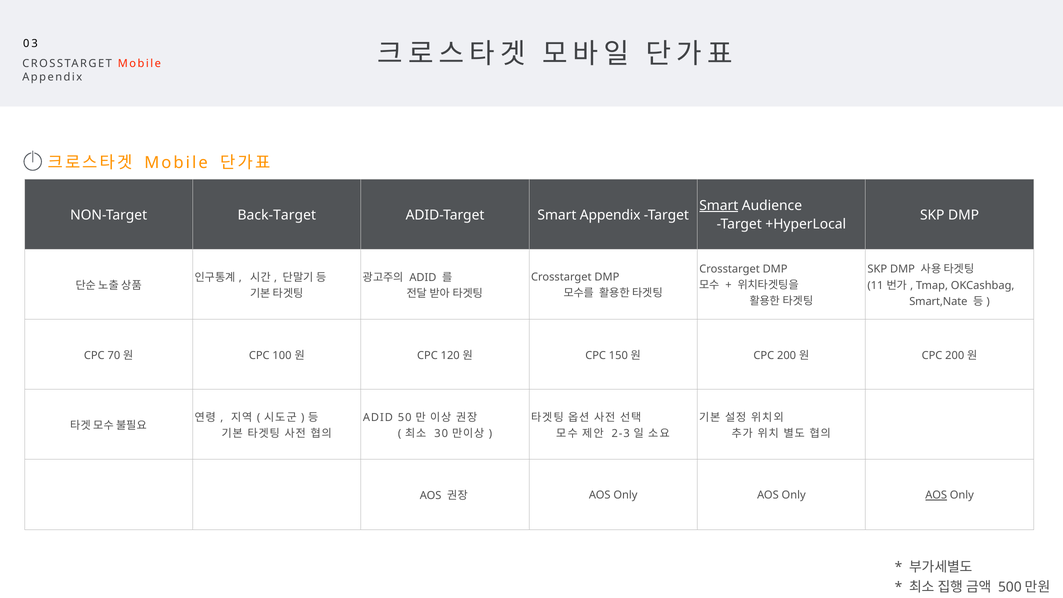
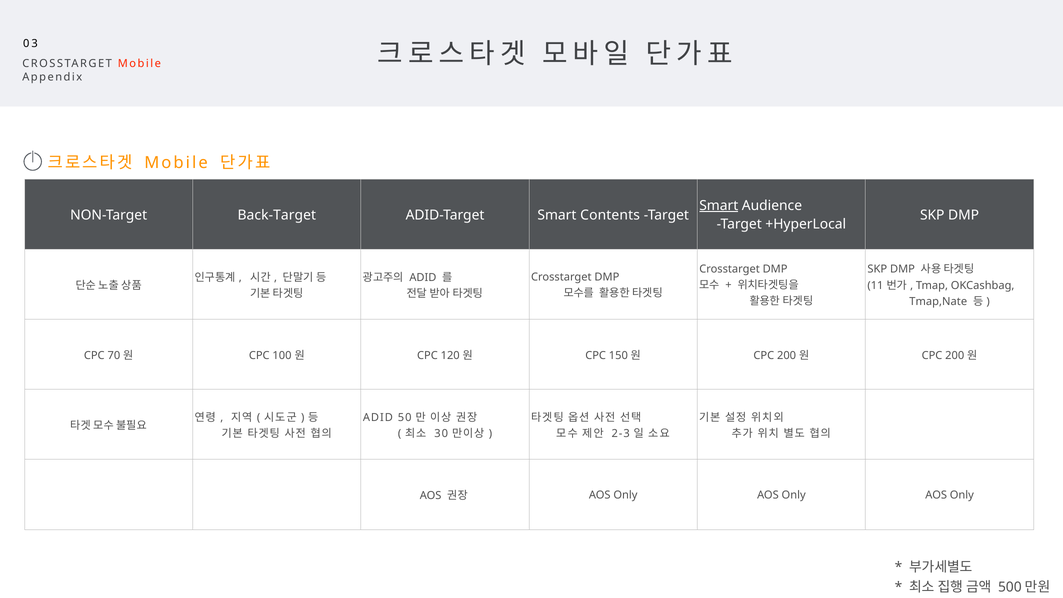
Smart Appendix: Appendix -> Contents (610, 215)
Smart,Nate: Smart,Nate -> Tmap,Nate (938, 302)
AOS underline: present -> none (936, 495)
